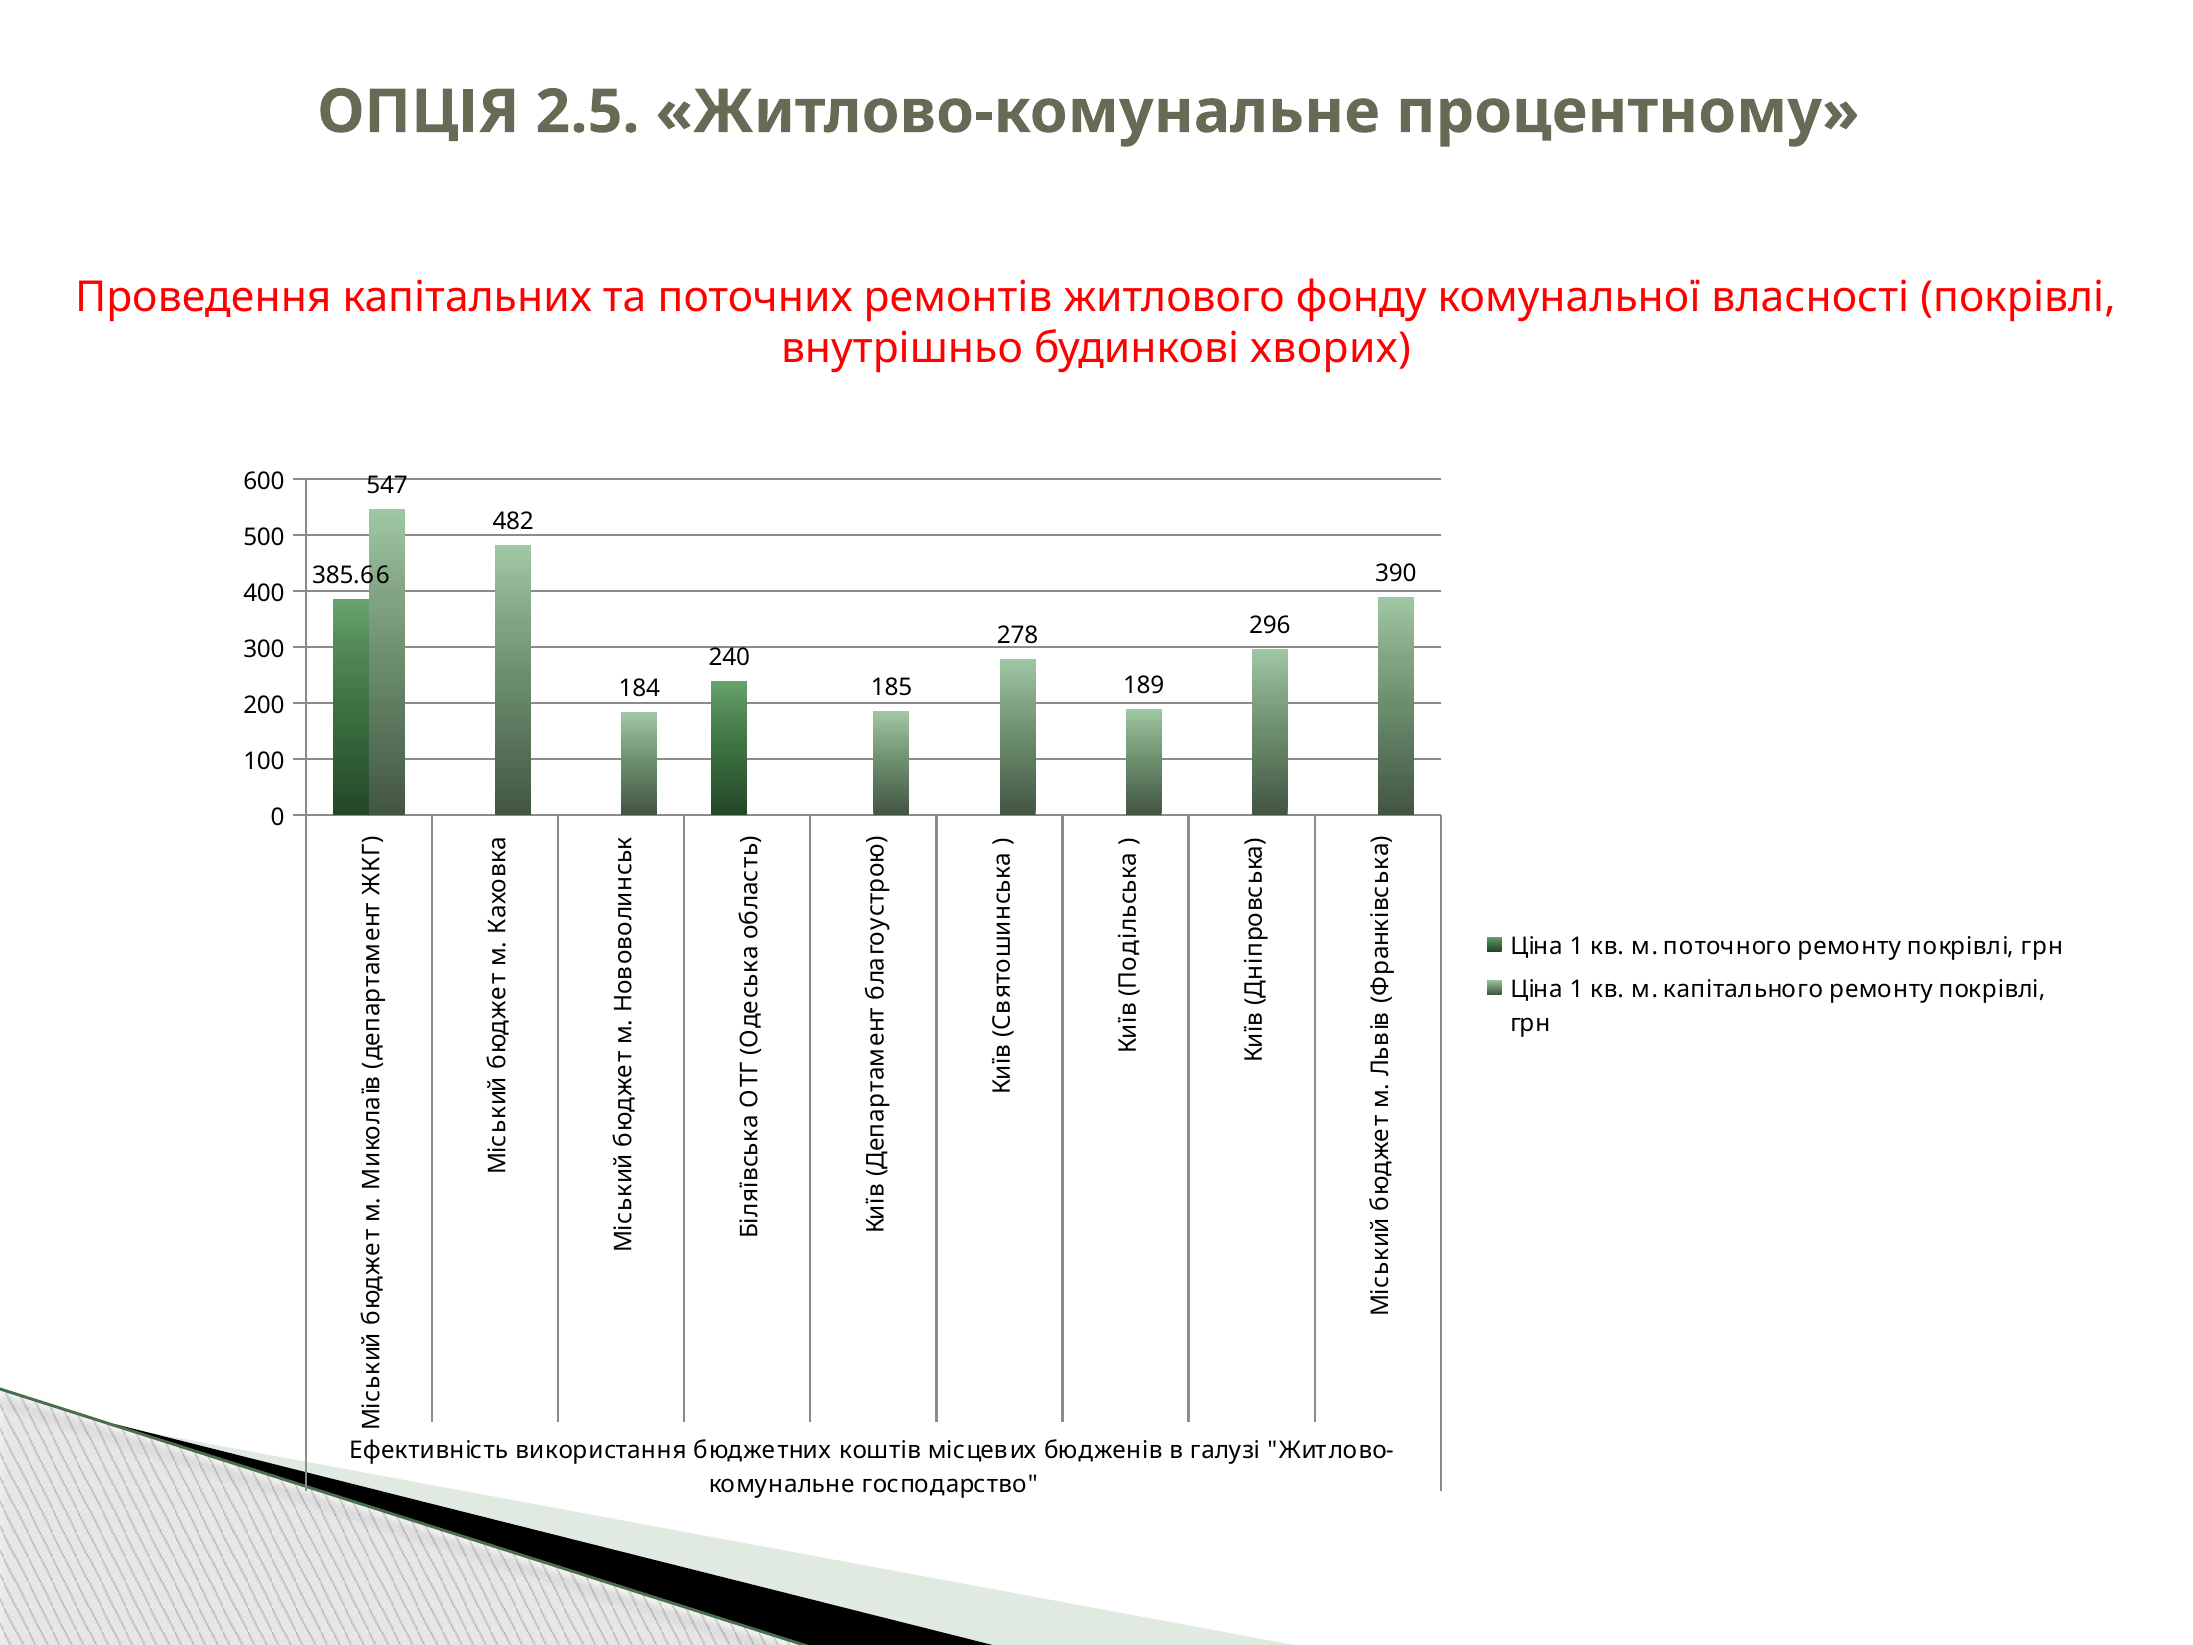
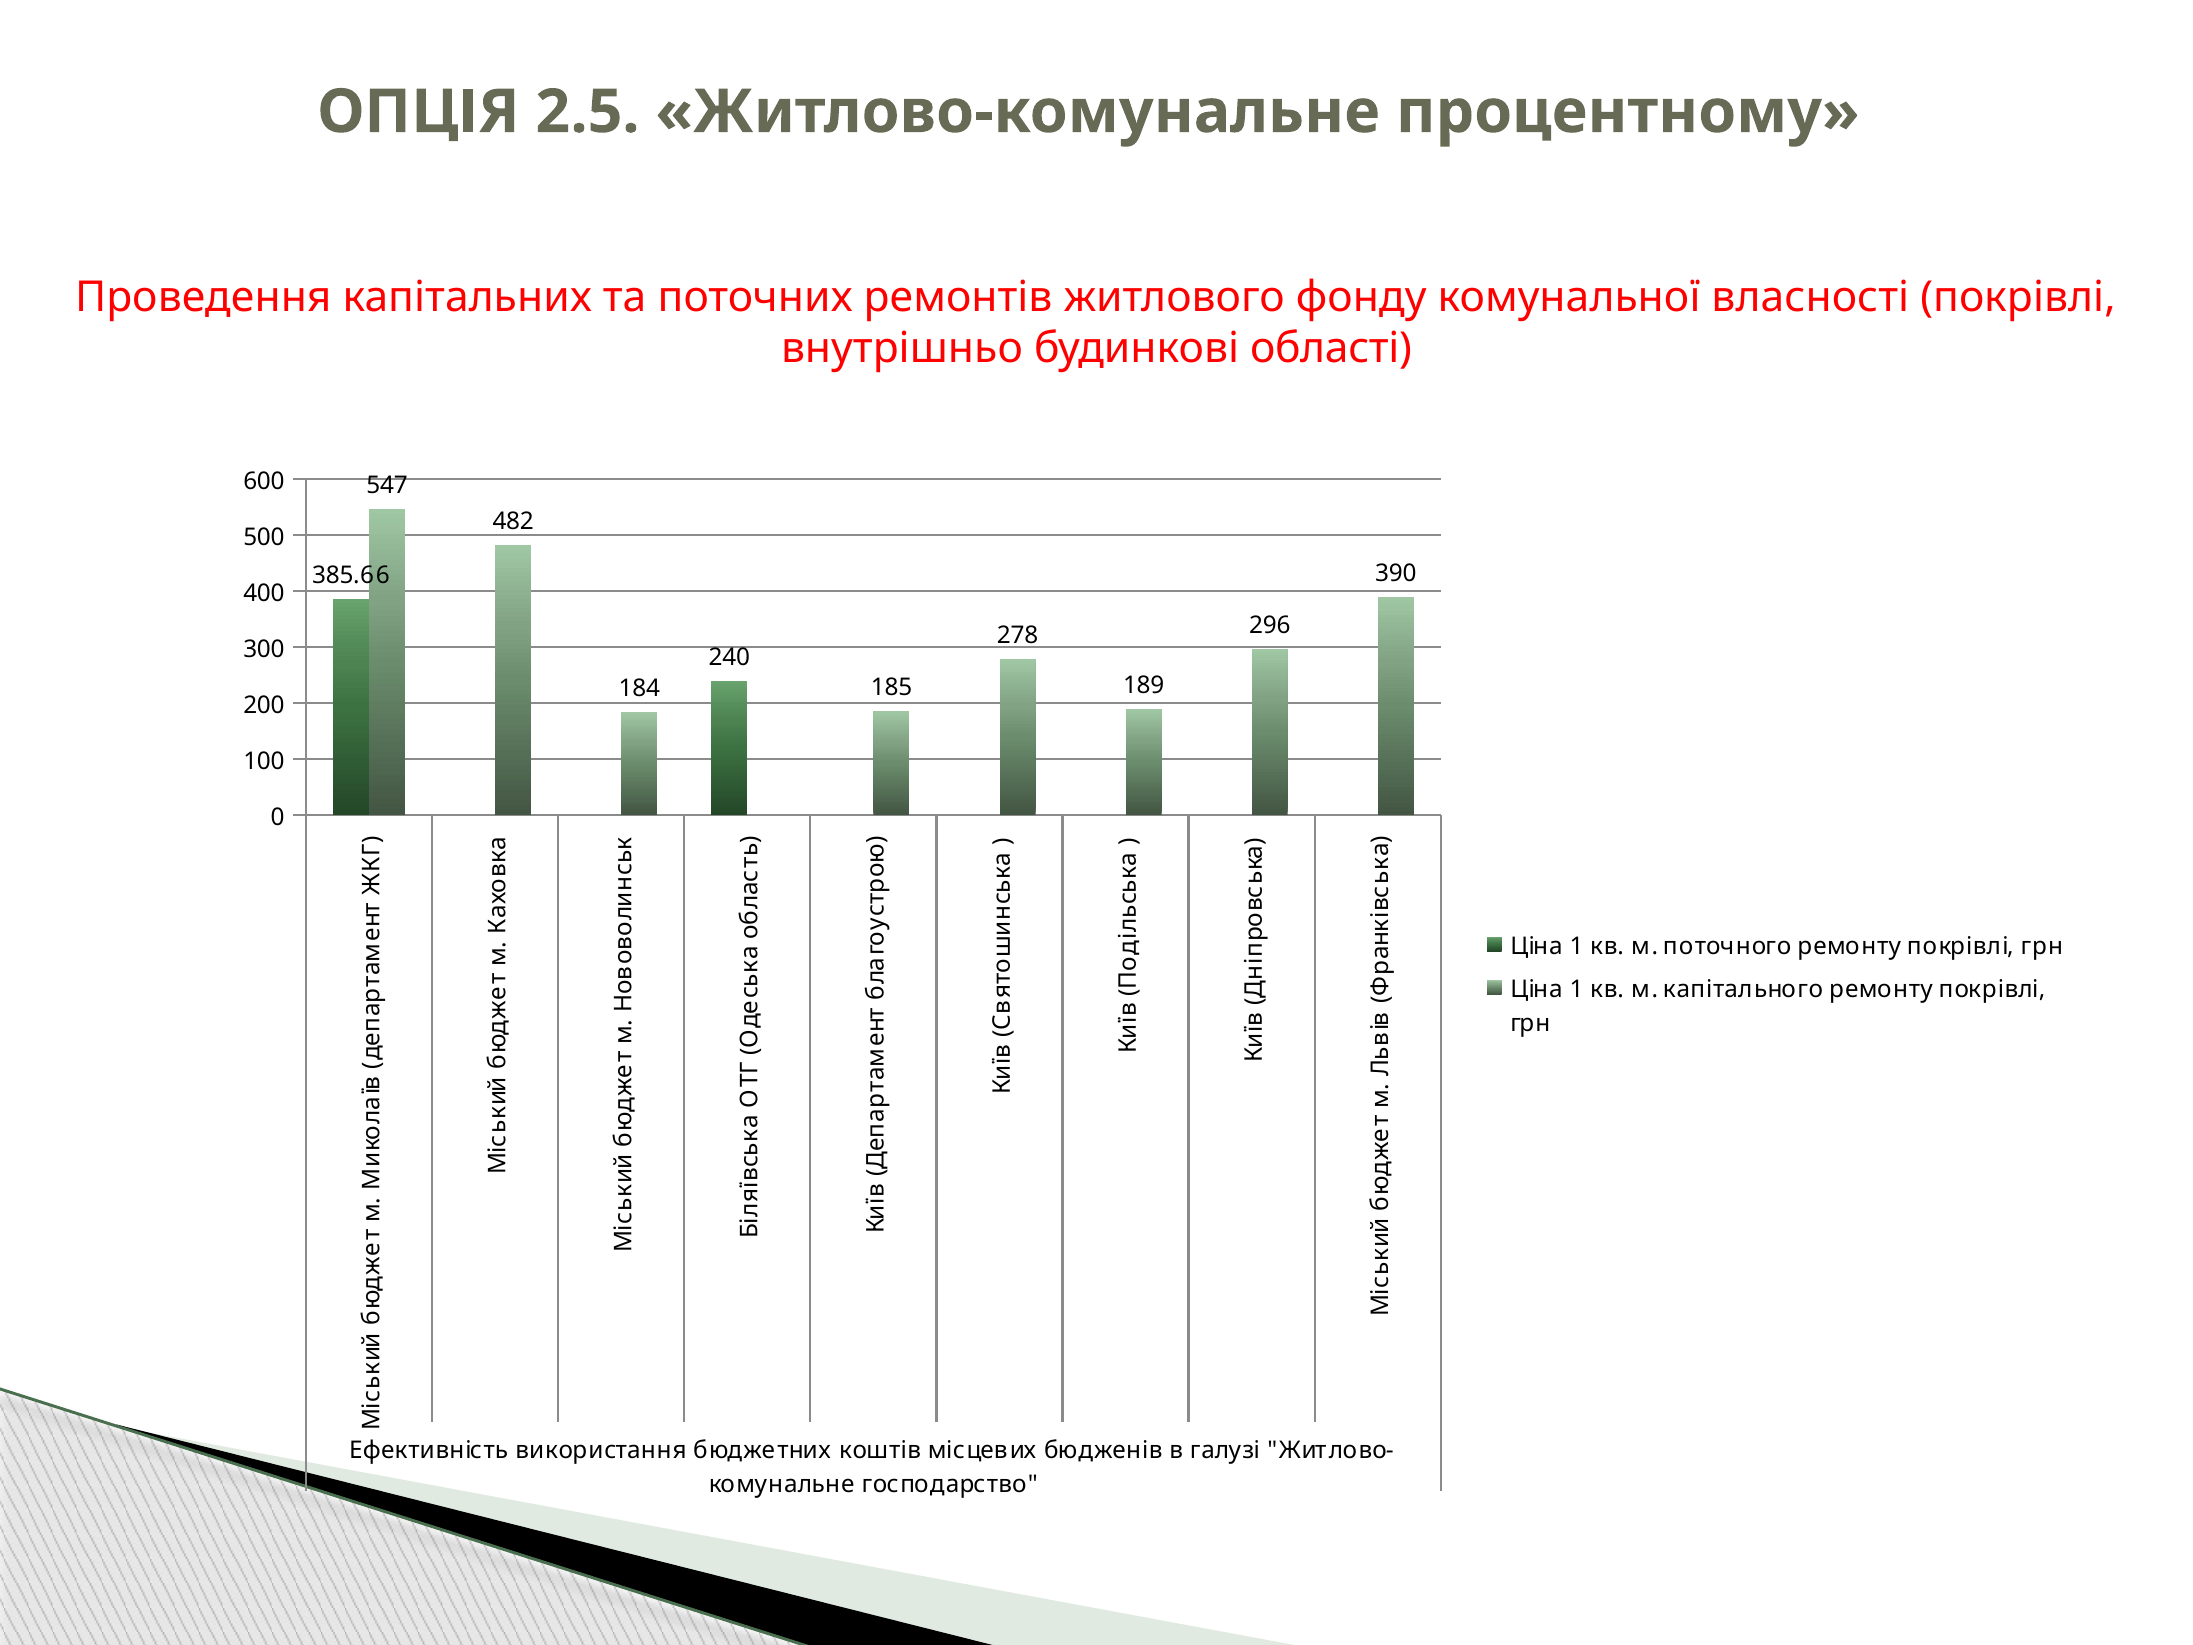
хворих: хворих -> області (1331, 348)
